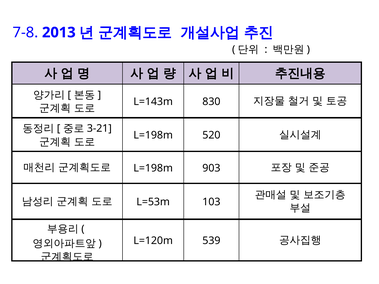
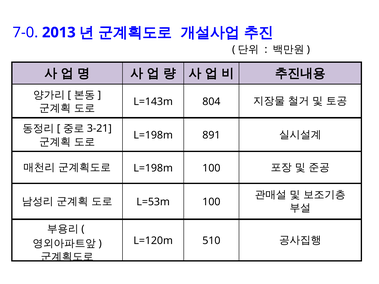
7-8: 7-8 -> 7-0 (25, 32)
830: 830 -> 804 (211, 102)
520: 520 -> 891 (211, 135)
L=198m 903: 903 -> 100 (211, 168)
L=53m 103: 103 -> 100 (211, 202)
539: 539 -> 510 (211, 241)
